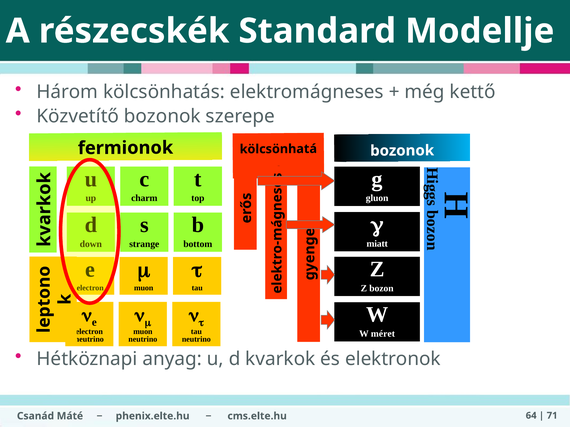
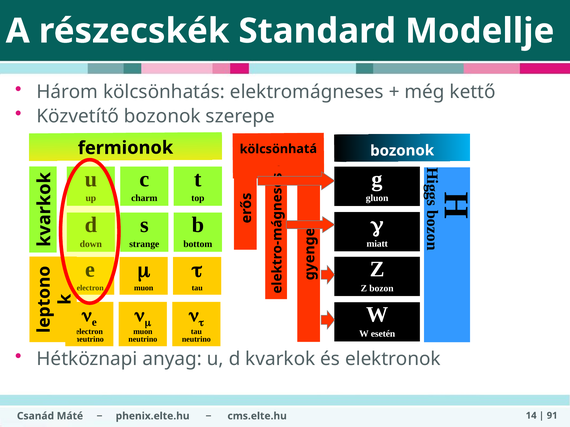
méret: méret -> esetén (383, 334)
64: 64 -> 14 (531, 416)
71: 71 -> 91 (552, 416)
